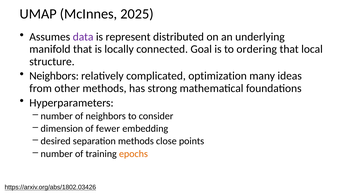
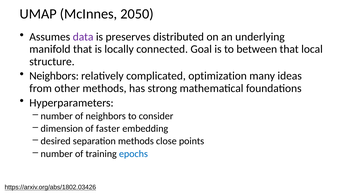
2025: 2025 -> 2050 (137, 14)
represent: represent -> preserves (128, 37)
ordering: ordering -> between (257, 49)
fewer: fewer -> faster (108, 129)
epochs colour: orange -> blue (133, 154)
